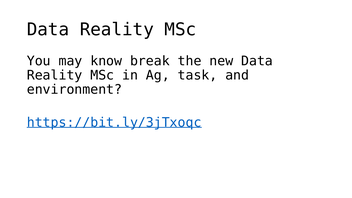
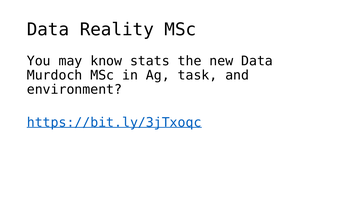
break: break -> stats (150, 61)
Reality: Reality -> Murdoch (55, 75)
